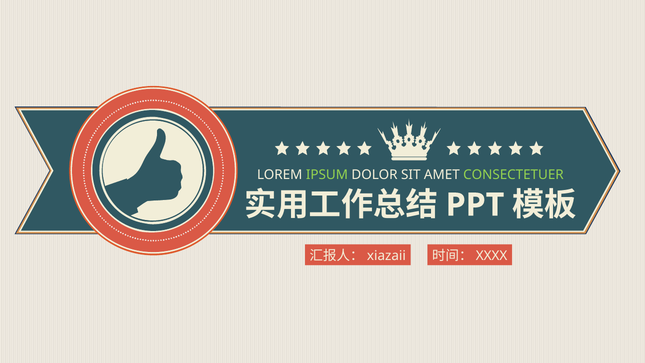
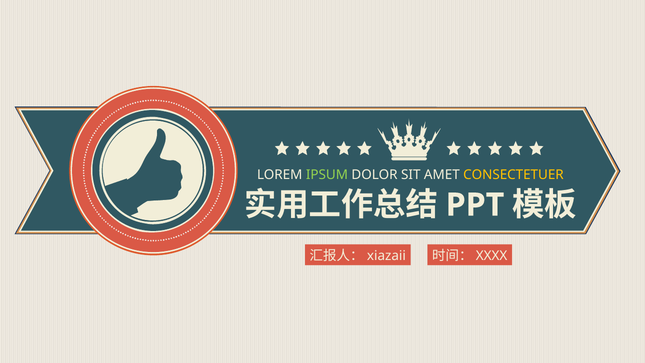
CONSECTETUER colour: light green -> yellow (513, 175)
